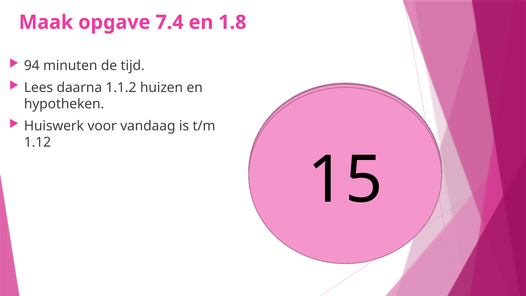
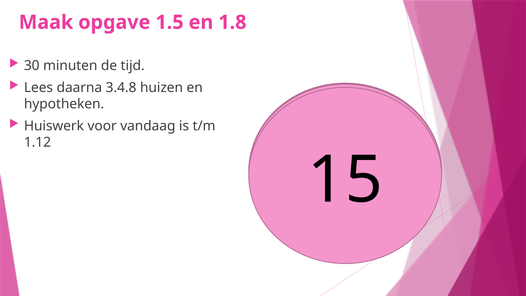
7.4: 7.4 -> 1.5 (170, 22)
94: 94 -> 30 (32, 66)
1.1.2: 1.1.2 -> 3.4.8 (121, 88)
